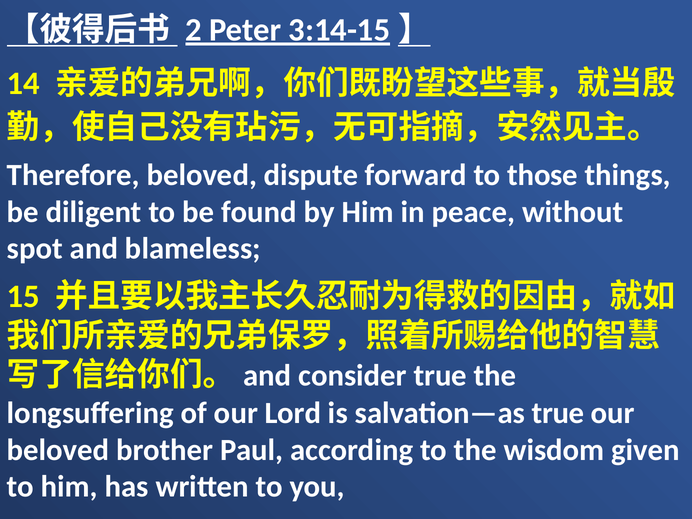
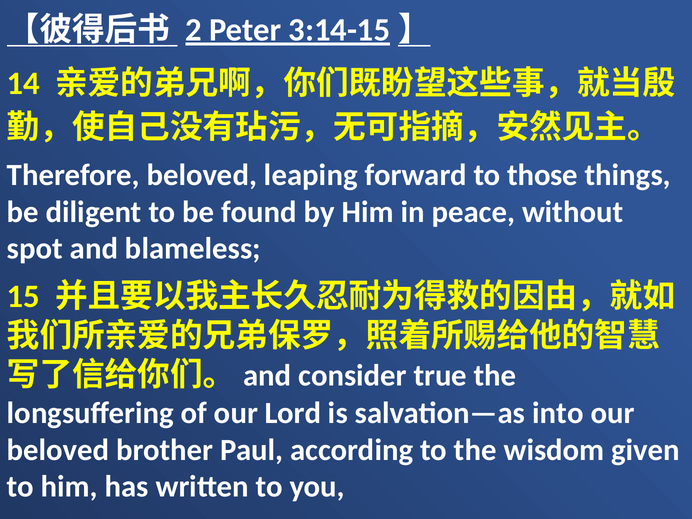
dispute: dispute -> leaping (311, 175)
salvation—as true: true -> into (558, 413)
